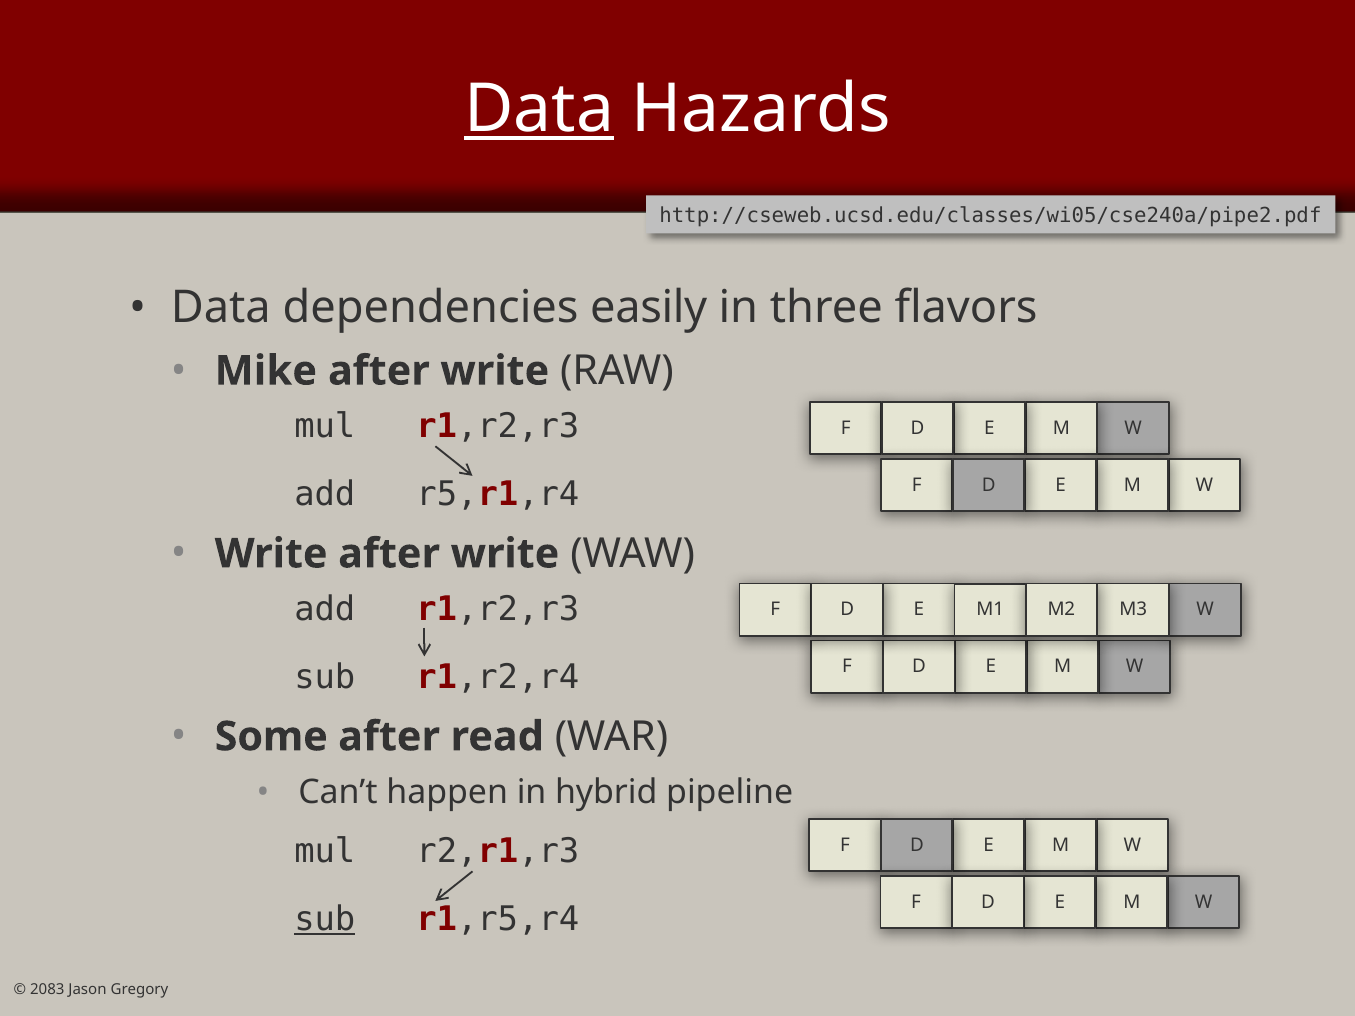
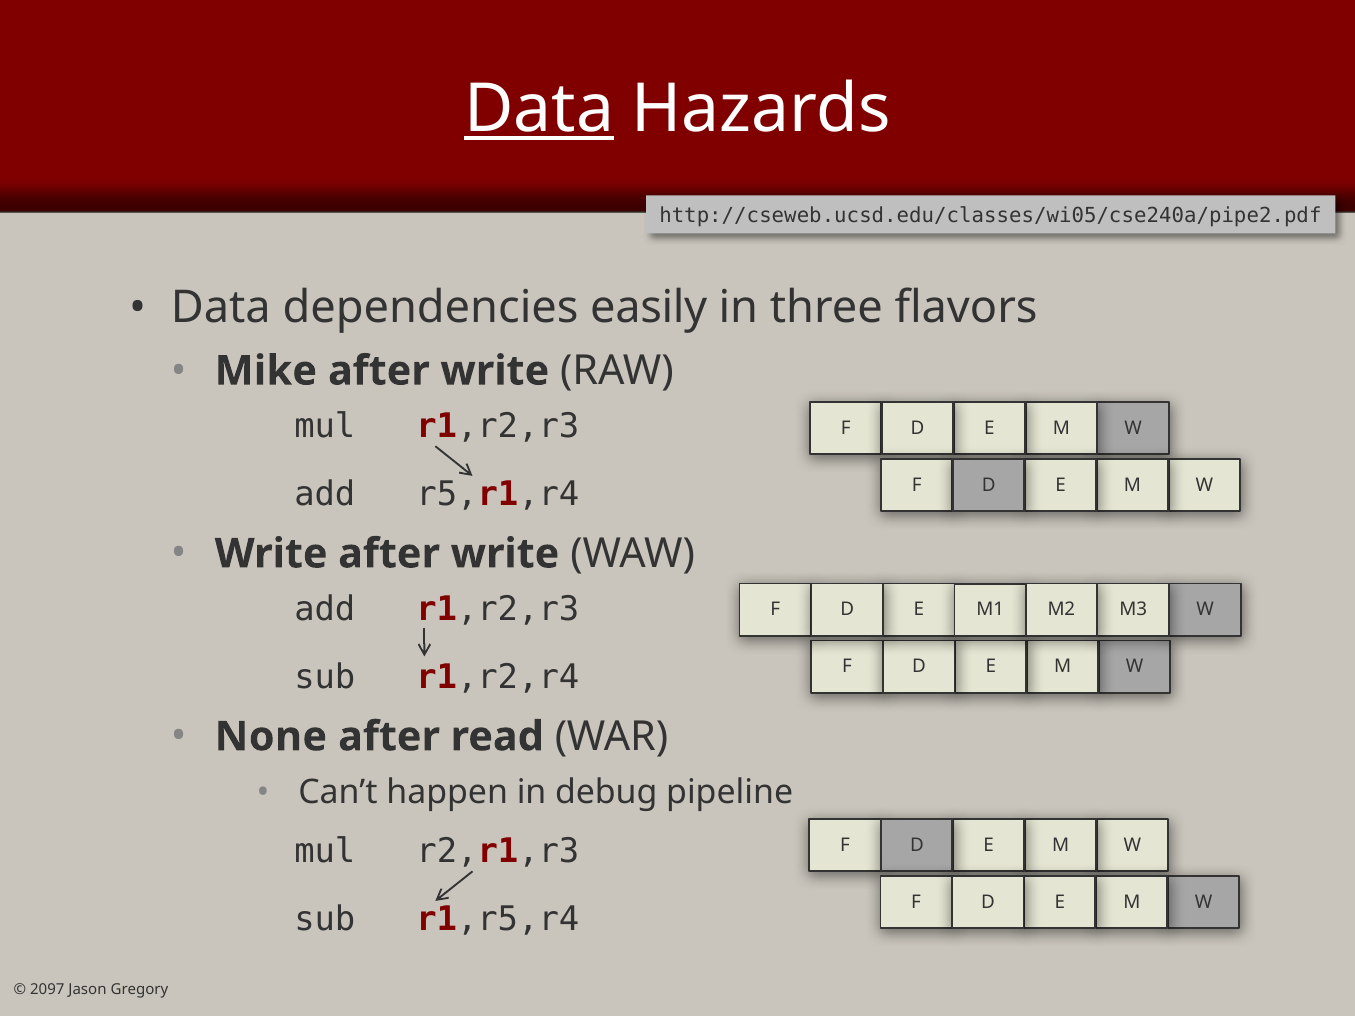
Some: Some -> None (271, 737)
hybrid: hybrid -> debug (606, 793)
sub underline: present -> none (325, 920)
2083: 2083 -> 2097 (47, 990)
